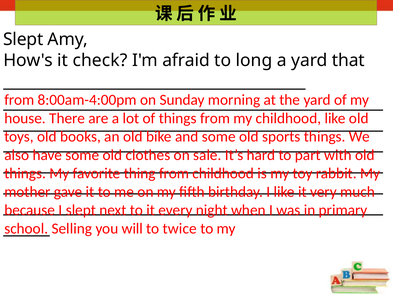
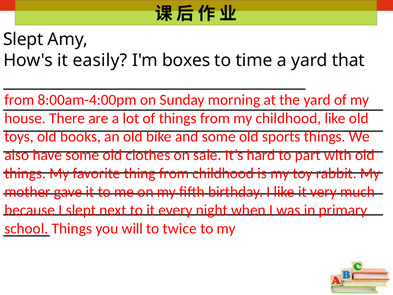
check: check -> easily (100, 60)
afraid: afraid -> boxes (186, 60)
long: long -> time (254, 60)
Selling: Selling -> Things (72, 228)
